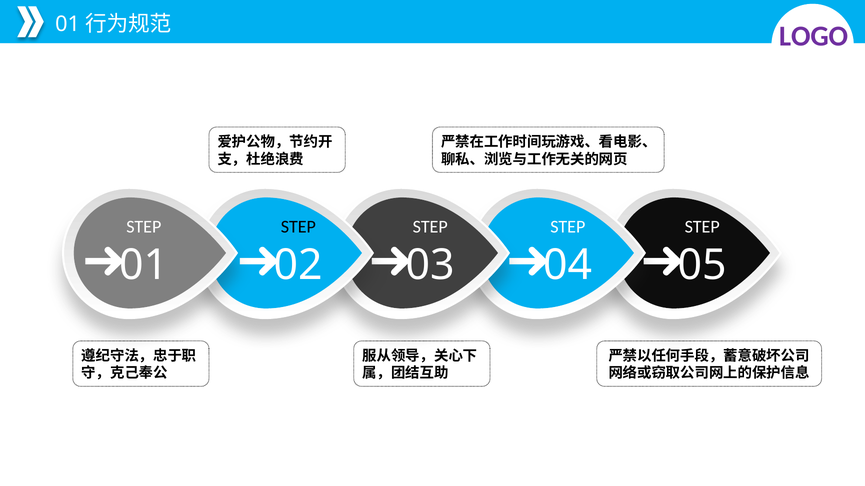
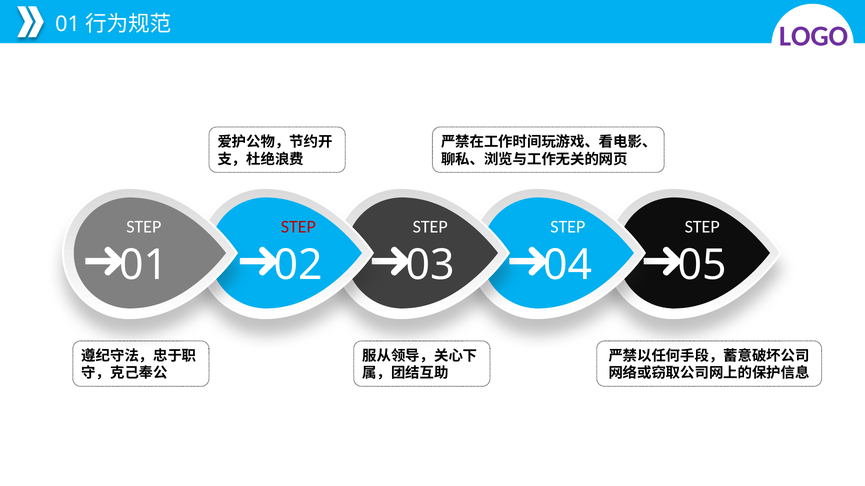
STEP colour: black -> red (298, 227)
